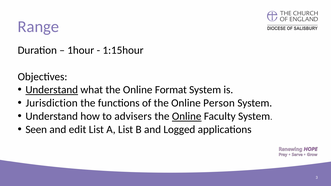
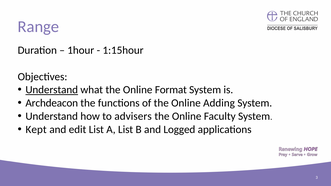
Jurisdiction: Jurisdiction -> Archdeacon (52, 103)
Person: Person -> Adding (219, 103)
Online underline: present -> none (187, 116)
Seen: Seen -> Kept (36, 130)
